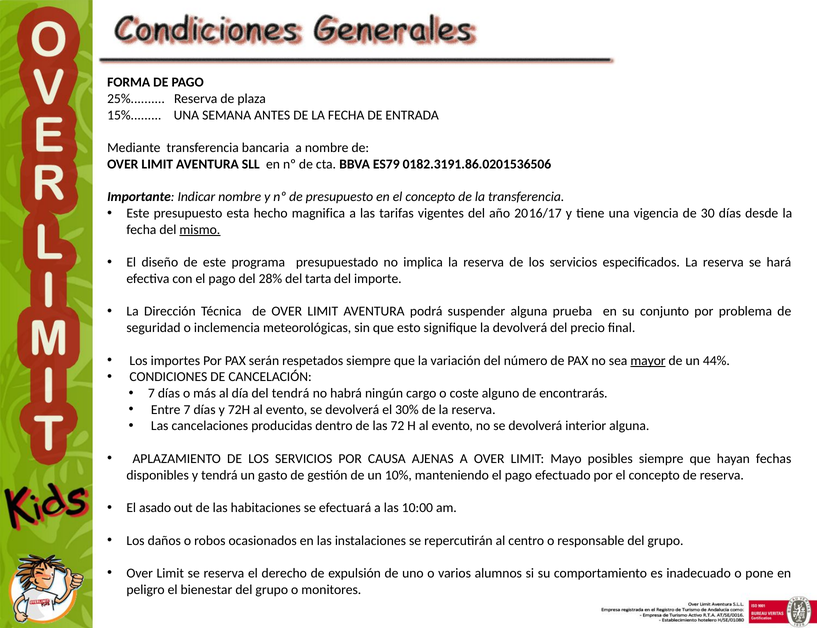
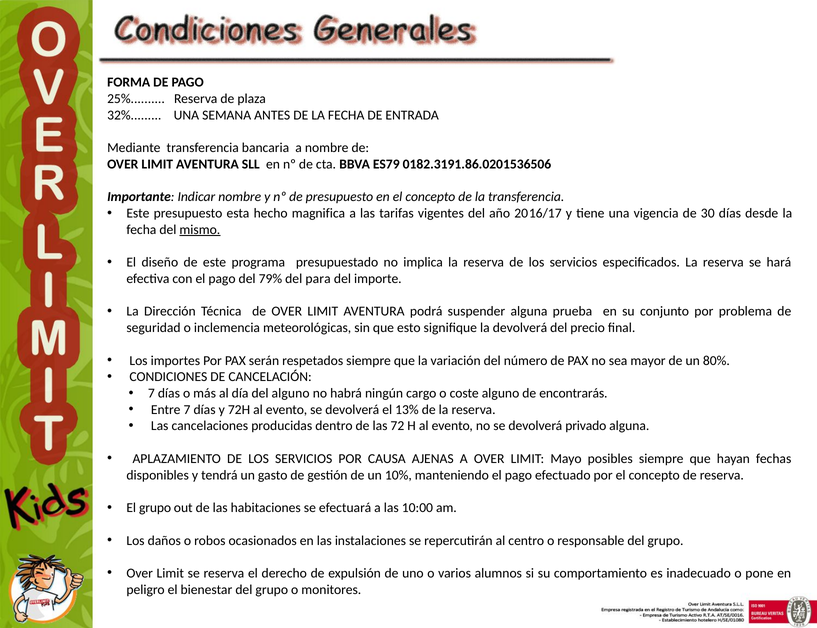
15%: 15% -> 32% (134, 115)
28%: 28% -> 79% (270, 278)
tarta: tarta -> para (318, 278)
mayor underline: present -> none (648, 360)
44%: 44% -> 80% (716, 360)
del tendrá: tendrá -> alguno (291, 393)
30%: 30% -> 13% (407, 409)
interior: interior -> privado (586, 425)
El asado: asado -> grupo (155, 507)
